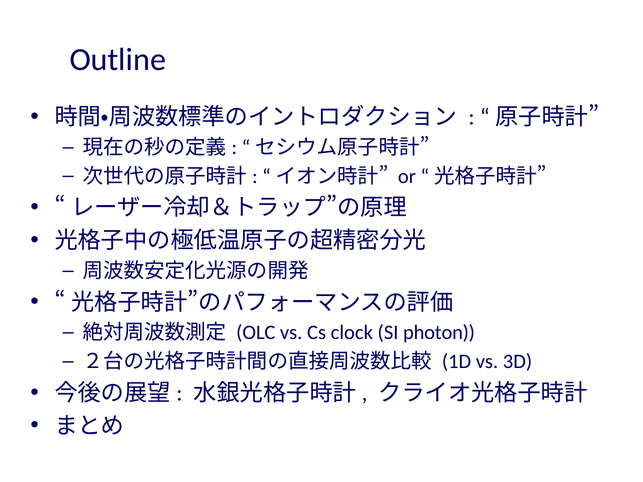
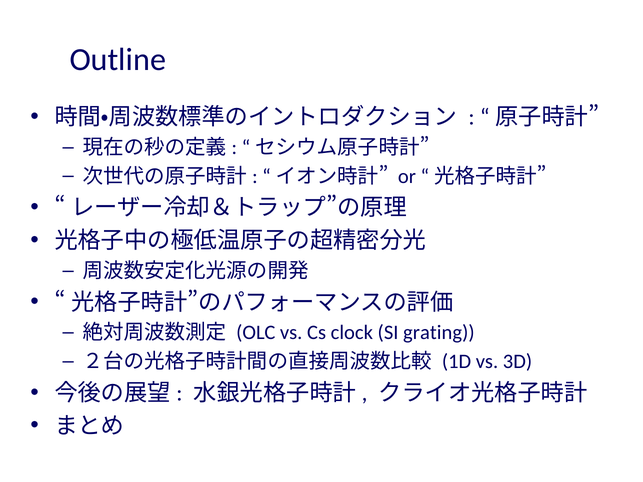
photon: photon -> grating (439, 333)
